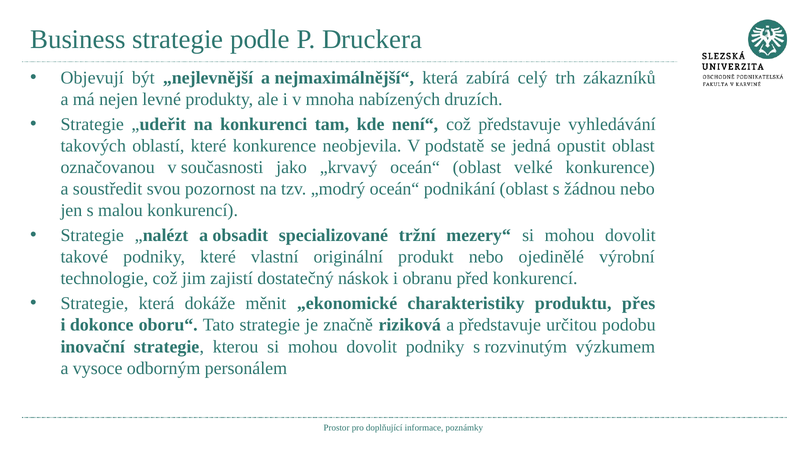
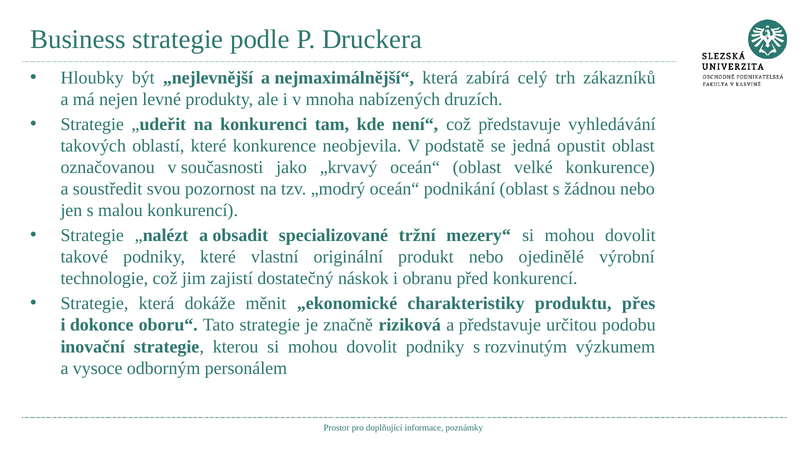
Objevují: Objevují -> Hloubky (92, 78)
